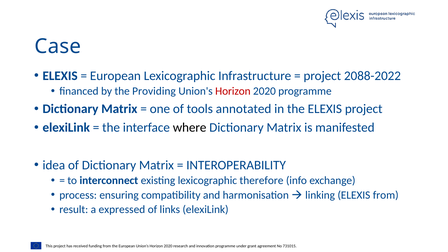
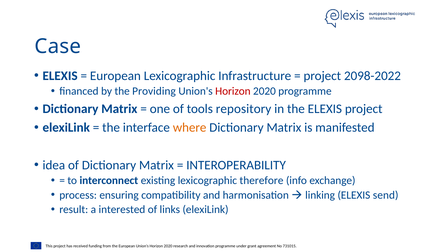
2088-2022: 2088-2022 -> 2098-2022 (372, 76)
annotated: annotated -> repository (244, 109)
where colour: black -> orange (190, 128)
ELEXIS from: from -> send (386, 195)
expressed: expressed -> interested (122, 209)
